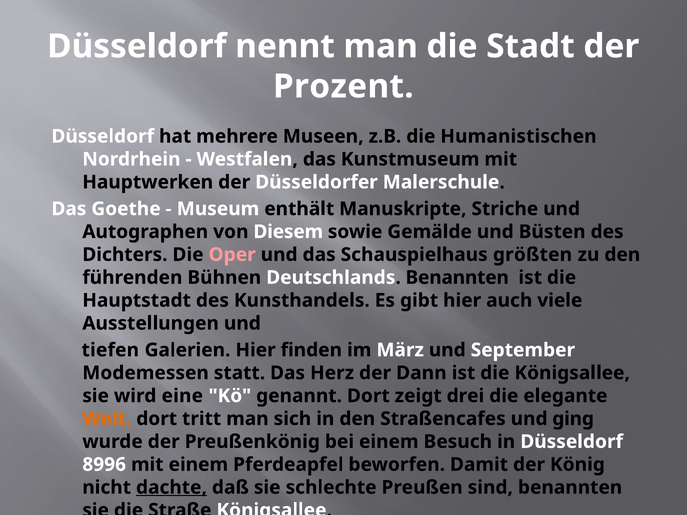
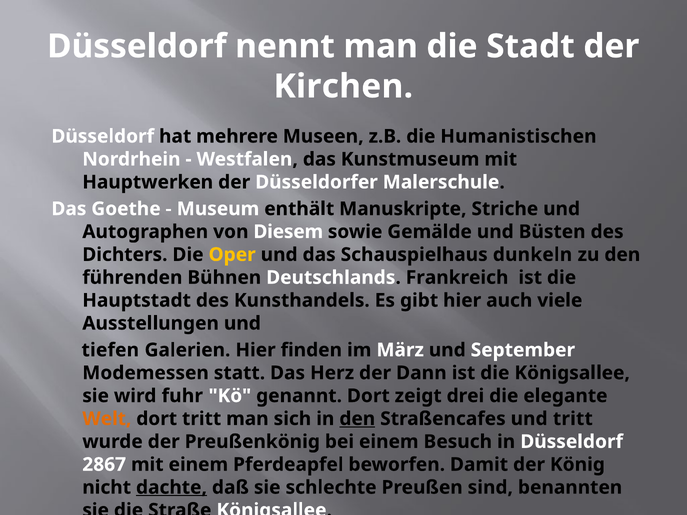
Prozent: Prozent -> Kirchen (343, 86)
Oper colour: pink -> yellow (232, 255)
größten: größten -> dunkeln (533, 255)
Deutschlands Benannten: Benannten -> Frankreich (457, 278)
eine: eine -> fuhr (182, 396)
den underline: none -> present (357, 419)
und ging: ging -> tritt (573, 419)
8996: 8996 -> 2867 (104, 465)
